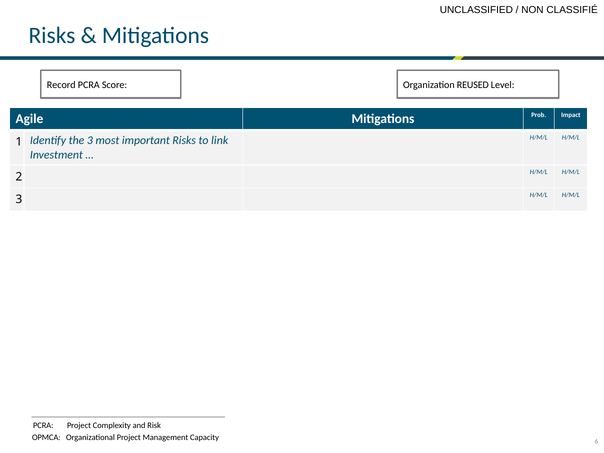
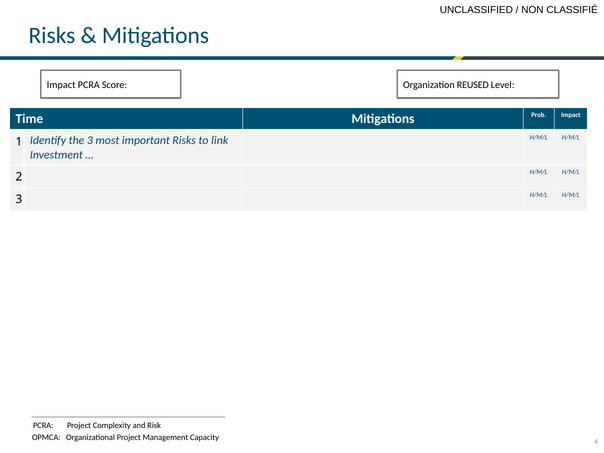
Record: Record -> Impact (61, 85)
Agile: Agile -> Time (29, 119)
